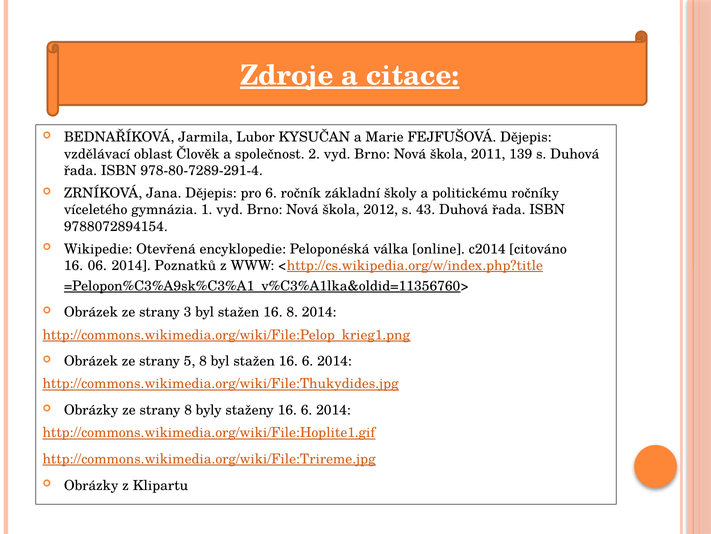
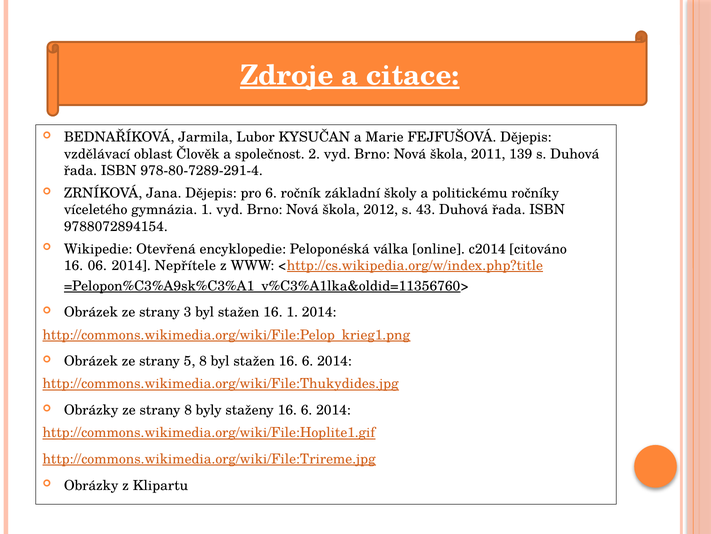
Poznatků: Poznatků -> Nepřítele (185, 265)
16 8: 8 -> 1 (292, 312)
